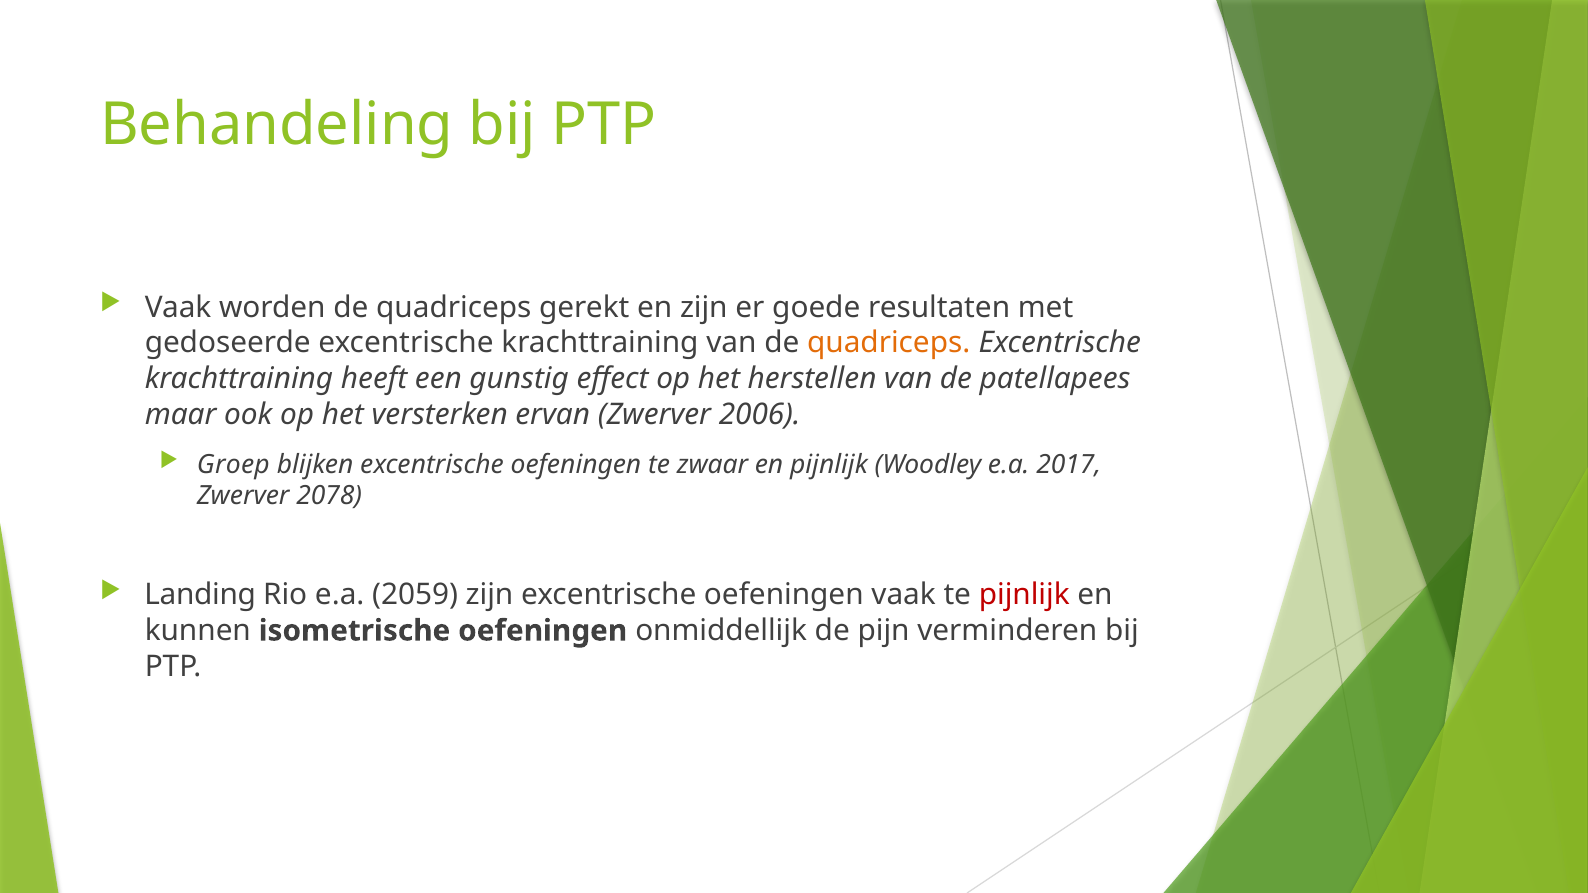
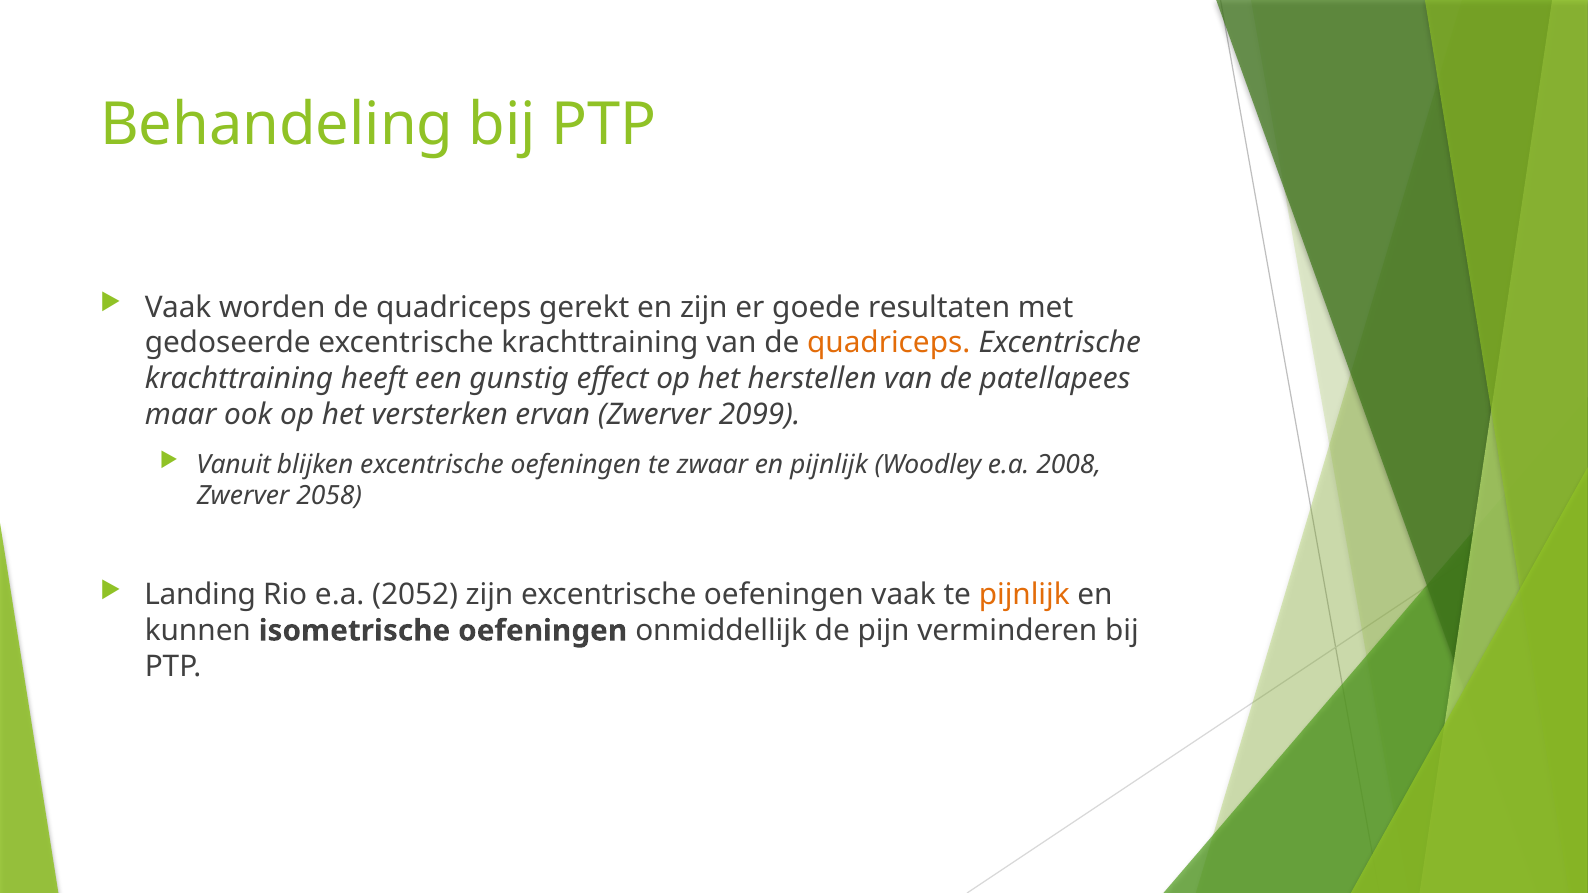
2006: 2006 -> 2099 (760, 415)
Groep: Groep -> Vanuit (234, 465)
2017: 2017 -> 2008 (1069, 465)
2078: 2078 -> 2058 (329, 496)
2059: 2059 -> 2052 (415, 595)
pijnlijk colour: red -> orange (1024, 595)
